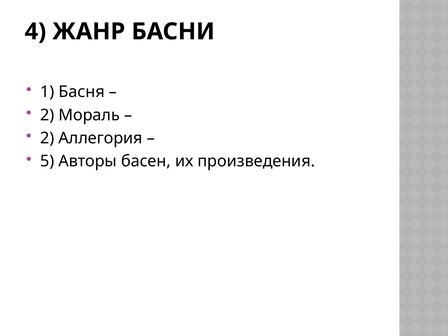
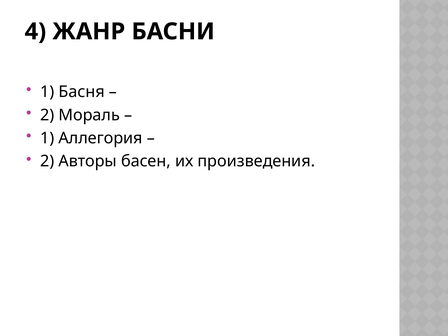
2: 2 -> 1 (47, 138)
5: 5 -> 2 (47, 161)
